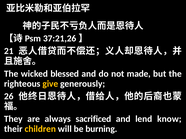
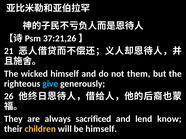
wicked blessed: blessed -> himself (65, 74)
made: made -> them (139, 74)
give colour: yellow -> light blue (50, 84)
be burning: burning -> himself (101, 129)
